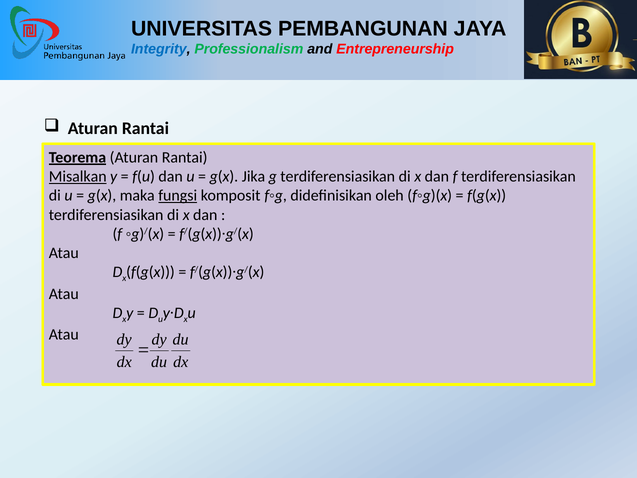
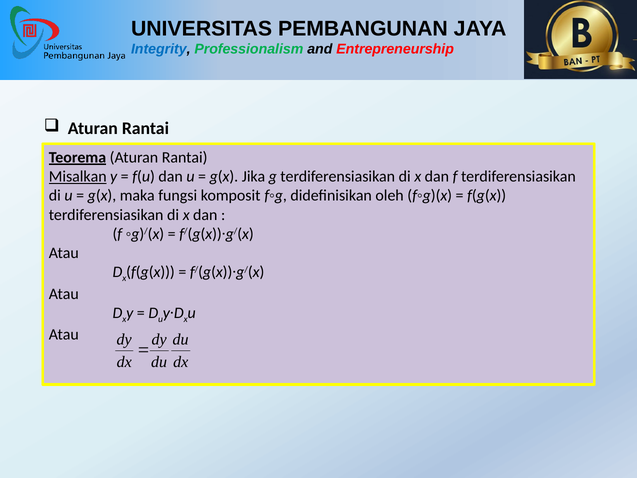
fungsi underline: present -> none (178, 196)
